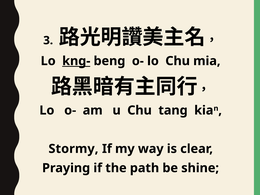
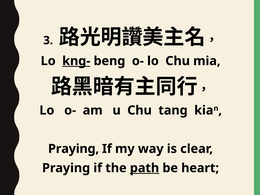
Stormy: Stormy -> Praying (74, 149)
path underline: none -> present (145, 168)
shine: shine -> heart (200, 168)
